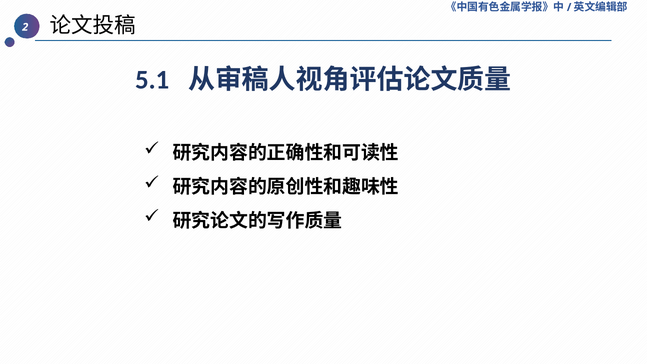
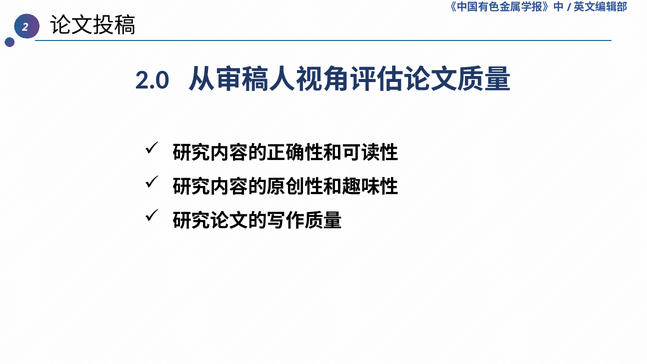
5.1: 5.1 -> 2.0 (152, 80)
